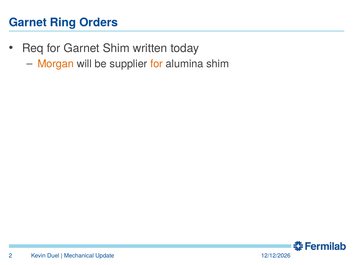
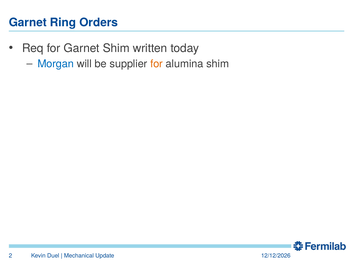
Morgan colour: orange -> blue (56, 64)
